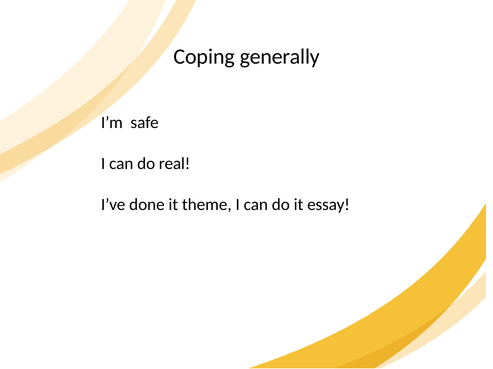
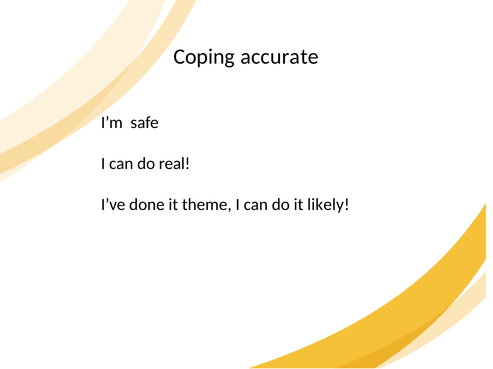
generally: generally -> accurate (280, 57)
essay: essay -> likely (328, 205)
